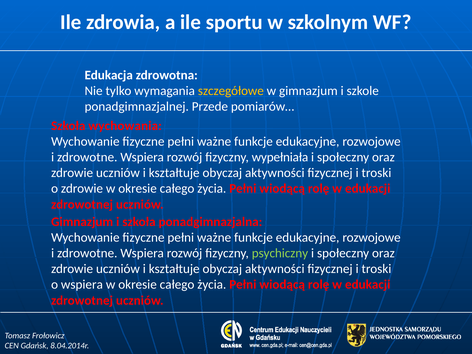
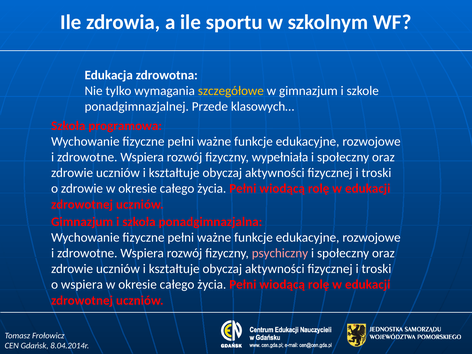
pomiarów…: pomiarów… -> klasowych… (263, 107)
wychowania: wychowania -> programowa (125, 126)
psychiczny colour: light green -> pink (280, 253)
